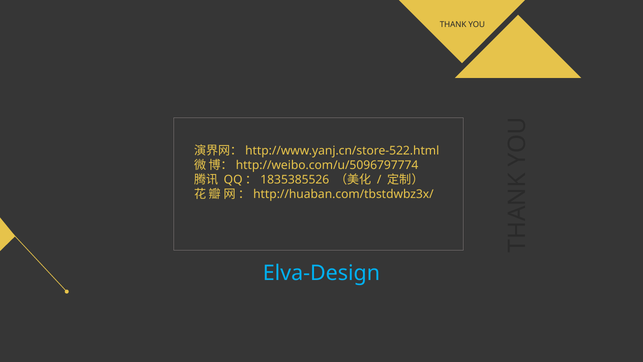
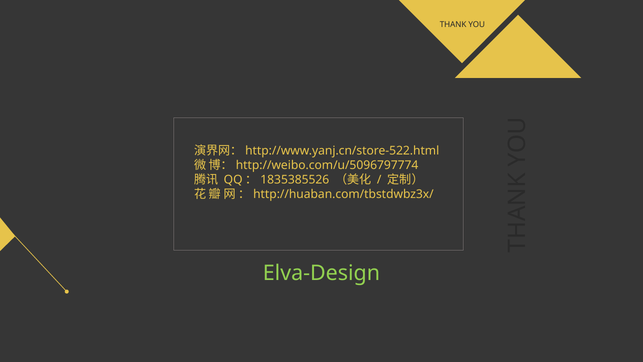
Elva-Design colour: light blue -> light green (321, 273)
